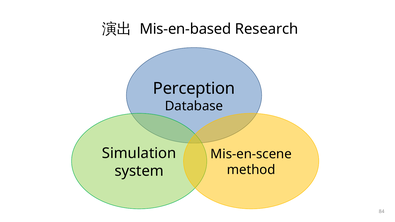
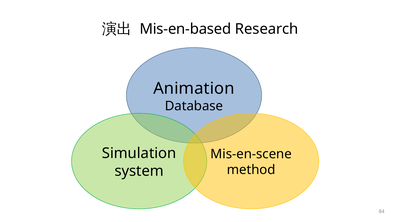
Perception: Perception -> Animation (194, 89)
